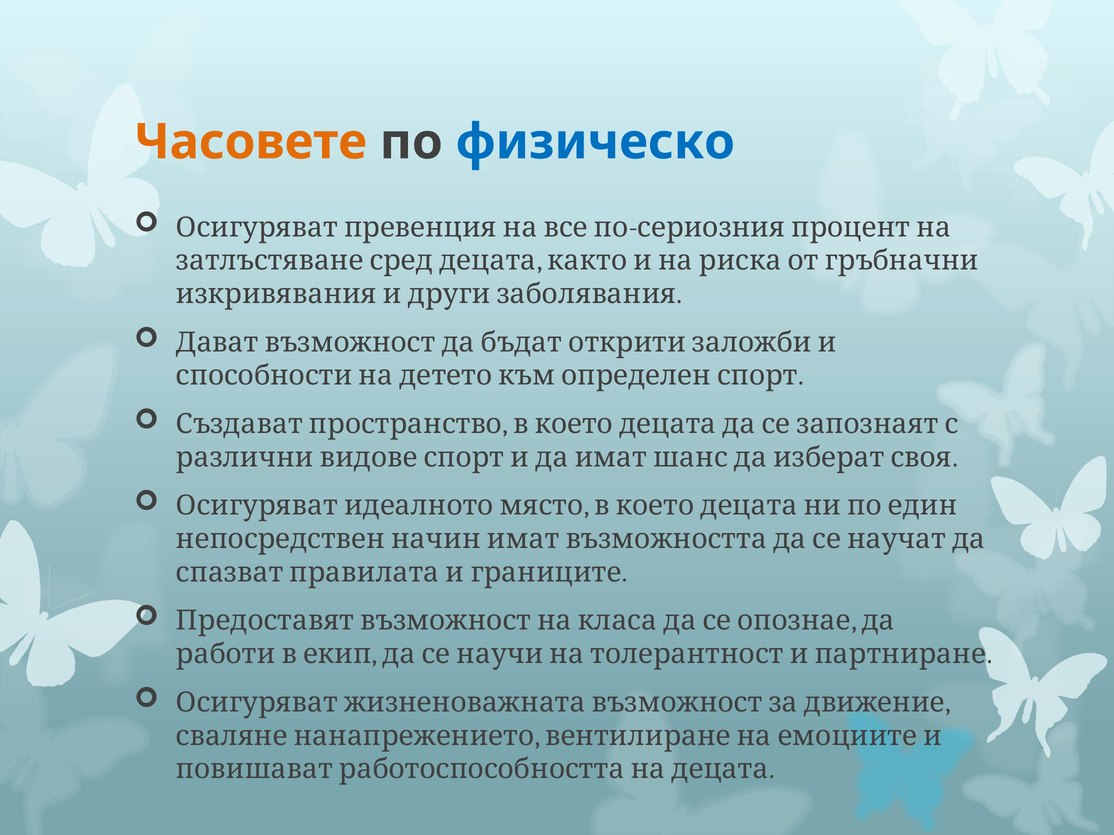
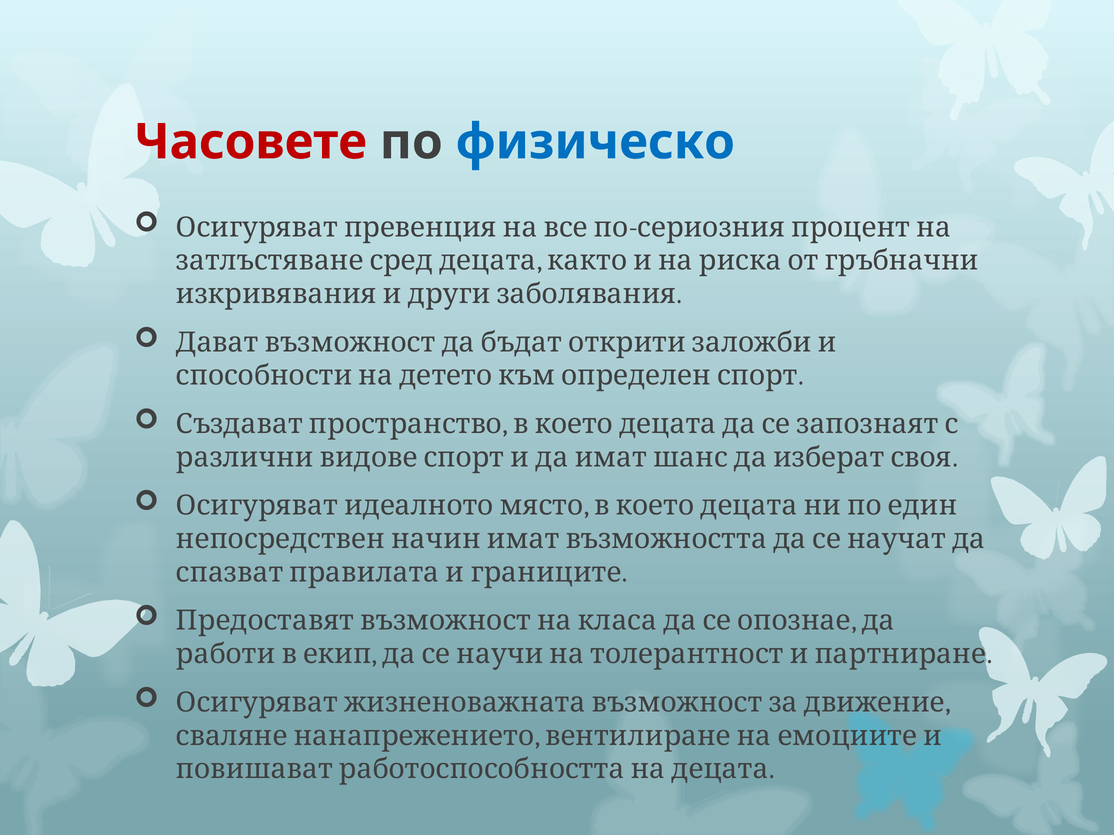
Часовете colour: orange -> red (251, 142)
